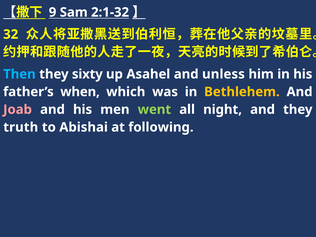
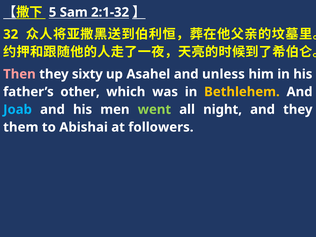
9: 9 -> 5 (53, 12)
Then colour: light blue -> pink (19, 74)
when: when -> other (80, 92)
Joab colour: pink -> light blue (18, 110)
truth: truth -> them (21, 127)
following: following -> followers (161, 127)
